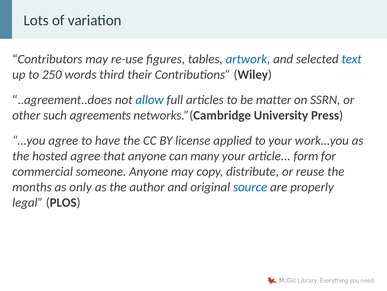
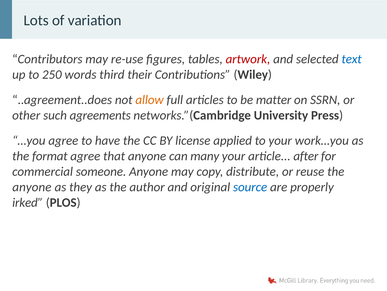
artwork colour: blue -> red (248, 59)
allow colour: blue -> orange (150, 100)
hosted: hosted -> format (50, 156)
form: form -> after (306, 156)
months: months -> anyone (32, 187)
only: only -> they (81, 187)
legal: legal -> irked (28, 202)
